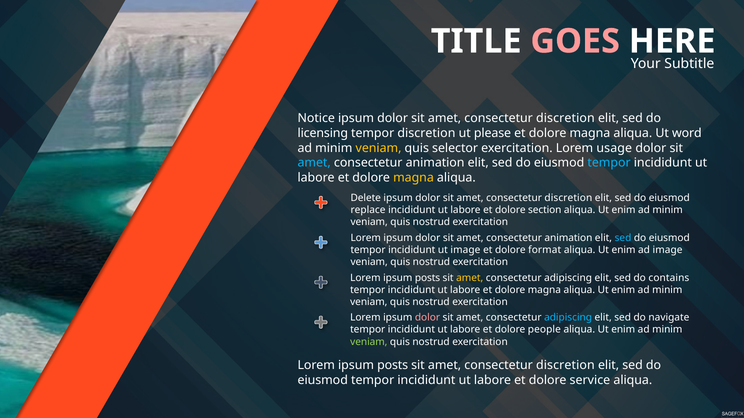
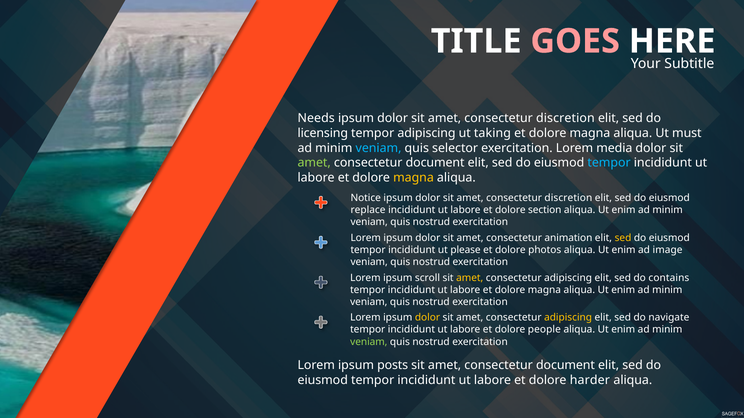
Notice: Notice -> Needs (316, 118)
tempor discretion: discretion -> adipiscing (426, 133)
please: please -> taking (492, 133)
word: word -> must (687, 133)
veniam colour: yellow -> light blue (379, 148)
usage: usage -> media (614, 148)
amet colour: light blue -> light green (314, 163)
animation: animation -> document (435, 163)
Delete: Delete -> Notice (366, 198)
sed colour: light blue -> yellow (623, 238)
ut image: image -> please (466, 250)
format: format -> photos (545, 250)
posts: posts -> scroll (427, 278)
dolor colour: pink -> yellow (427, 318)
adipiscing colour: light blue -> yellow (568, 318)
discretion: discretion -> document (565, 366)
service: service -> harder (590, 381)
